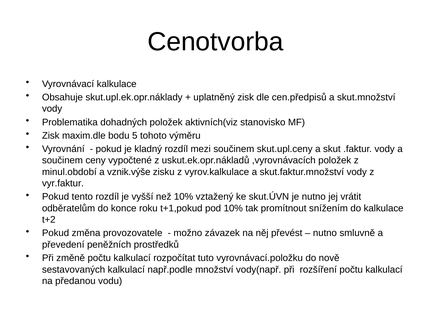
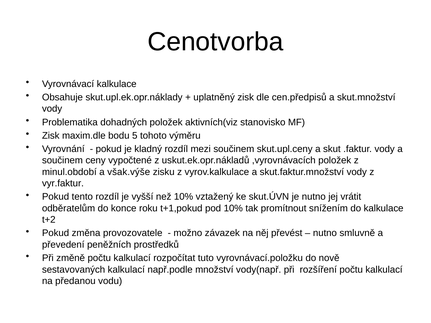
vznik.výše: vznik.výše -> však.výše (129, 172)
